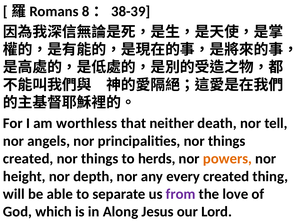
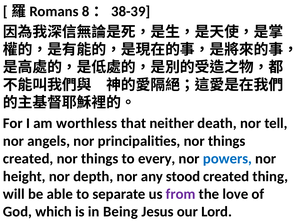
herds: herds -> every (157, 159)
powers colour: orange -> blue (227, 159)
every: every -> stood (183, 177)
Along: Along -> Being (120, 212)
